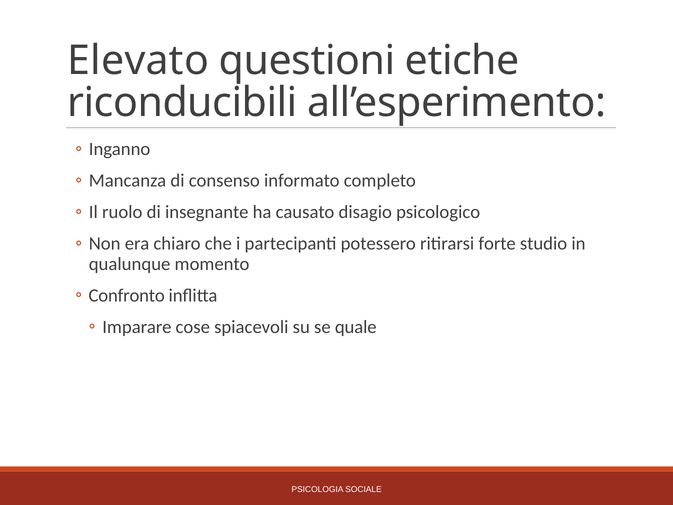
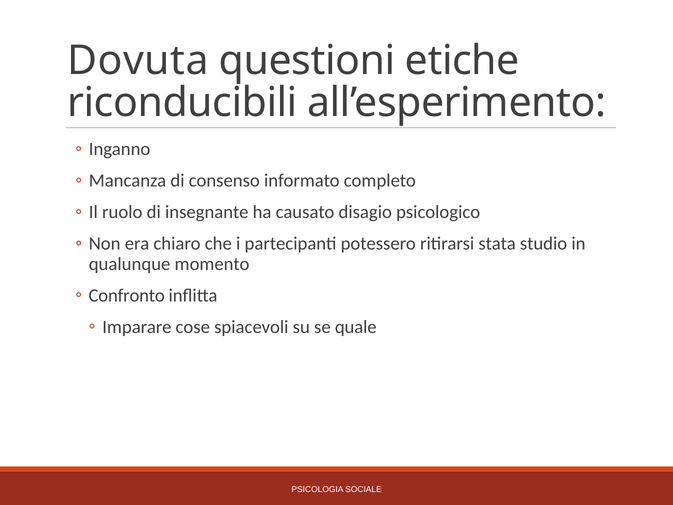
Elevato: Elevato -> Dovuta (138, 61)
forte: forte -> stata (497, 244)
